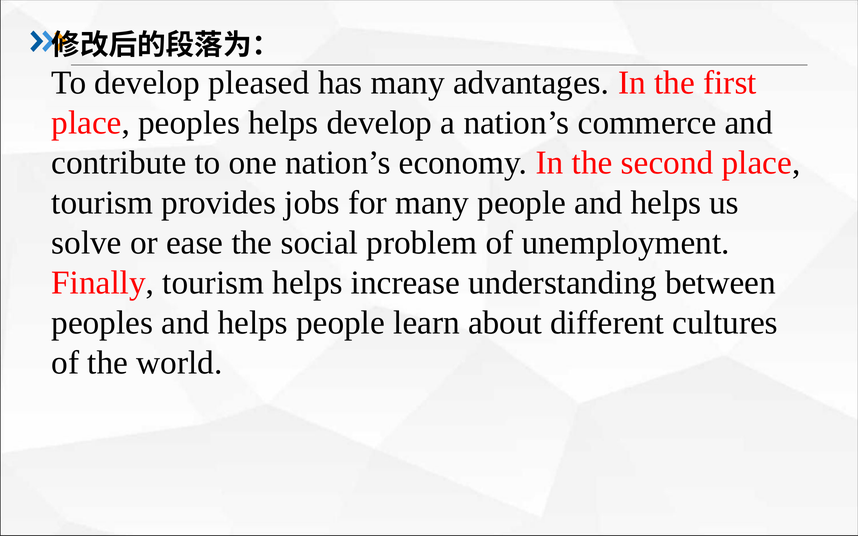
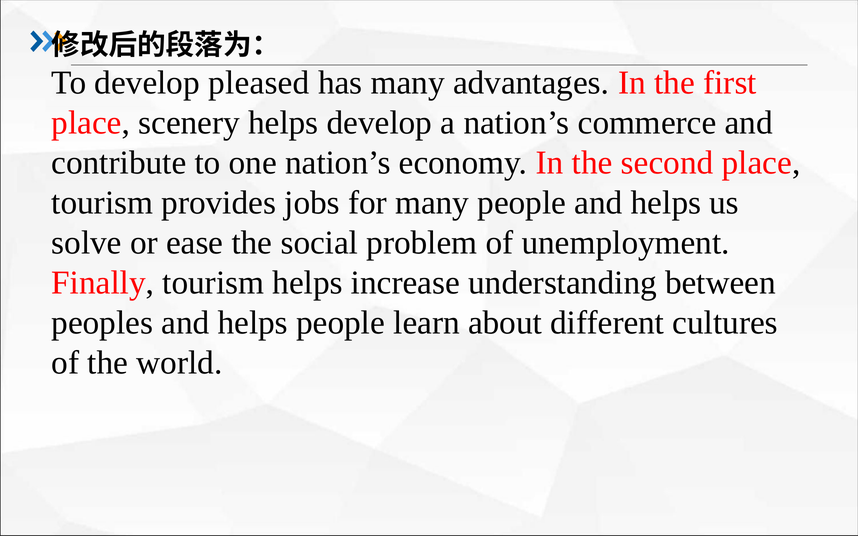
place peoples: peoples -> scenery (189, 123)
